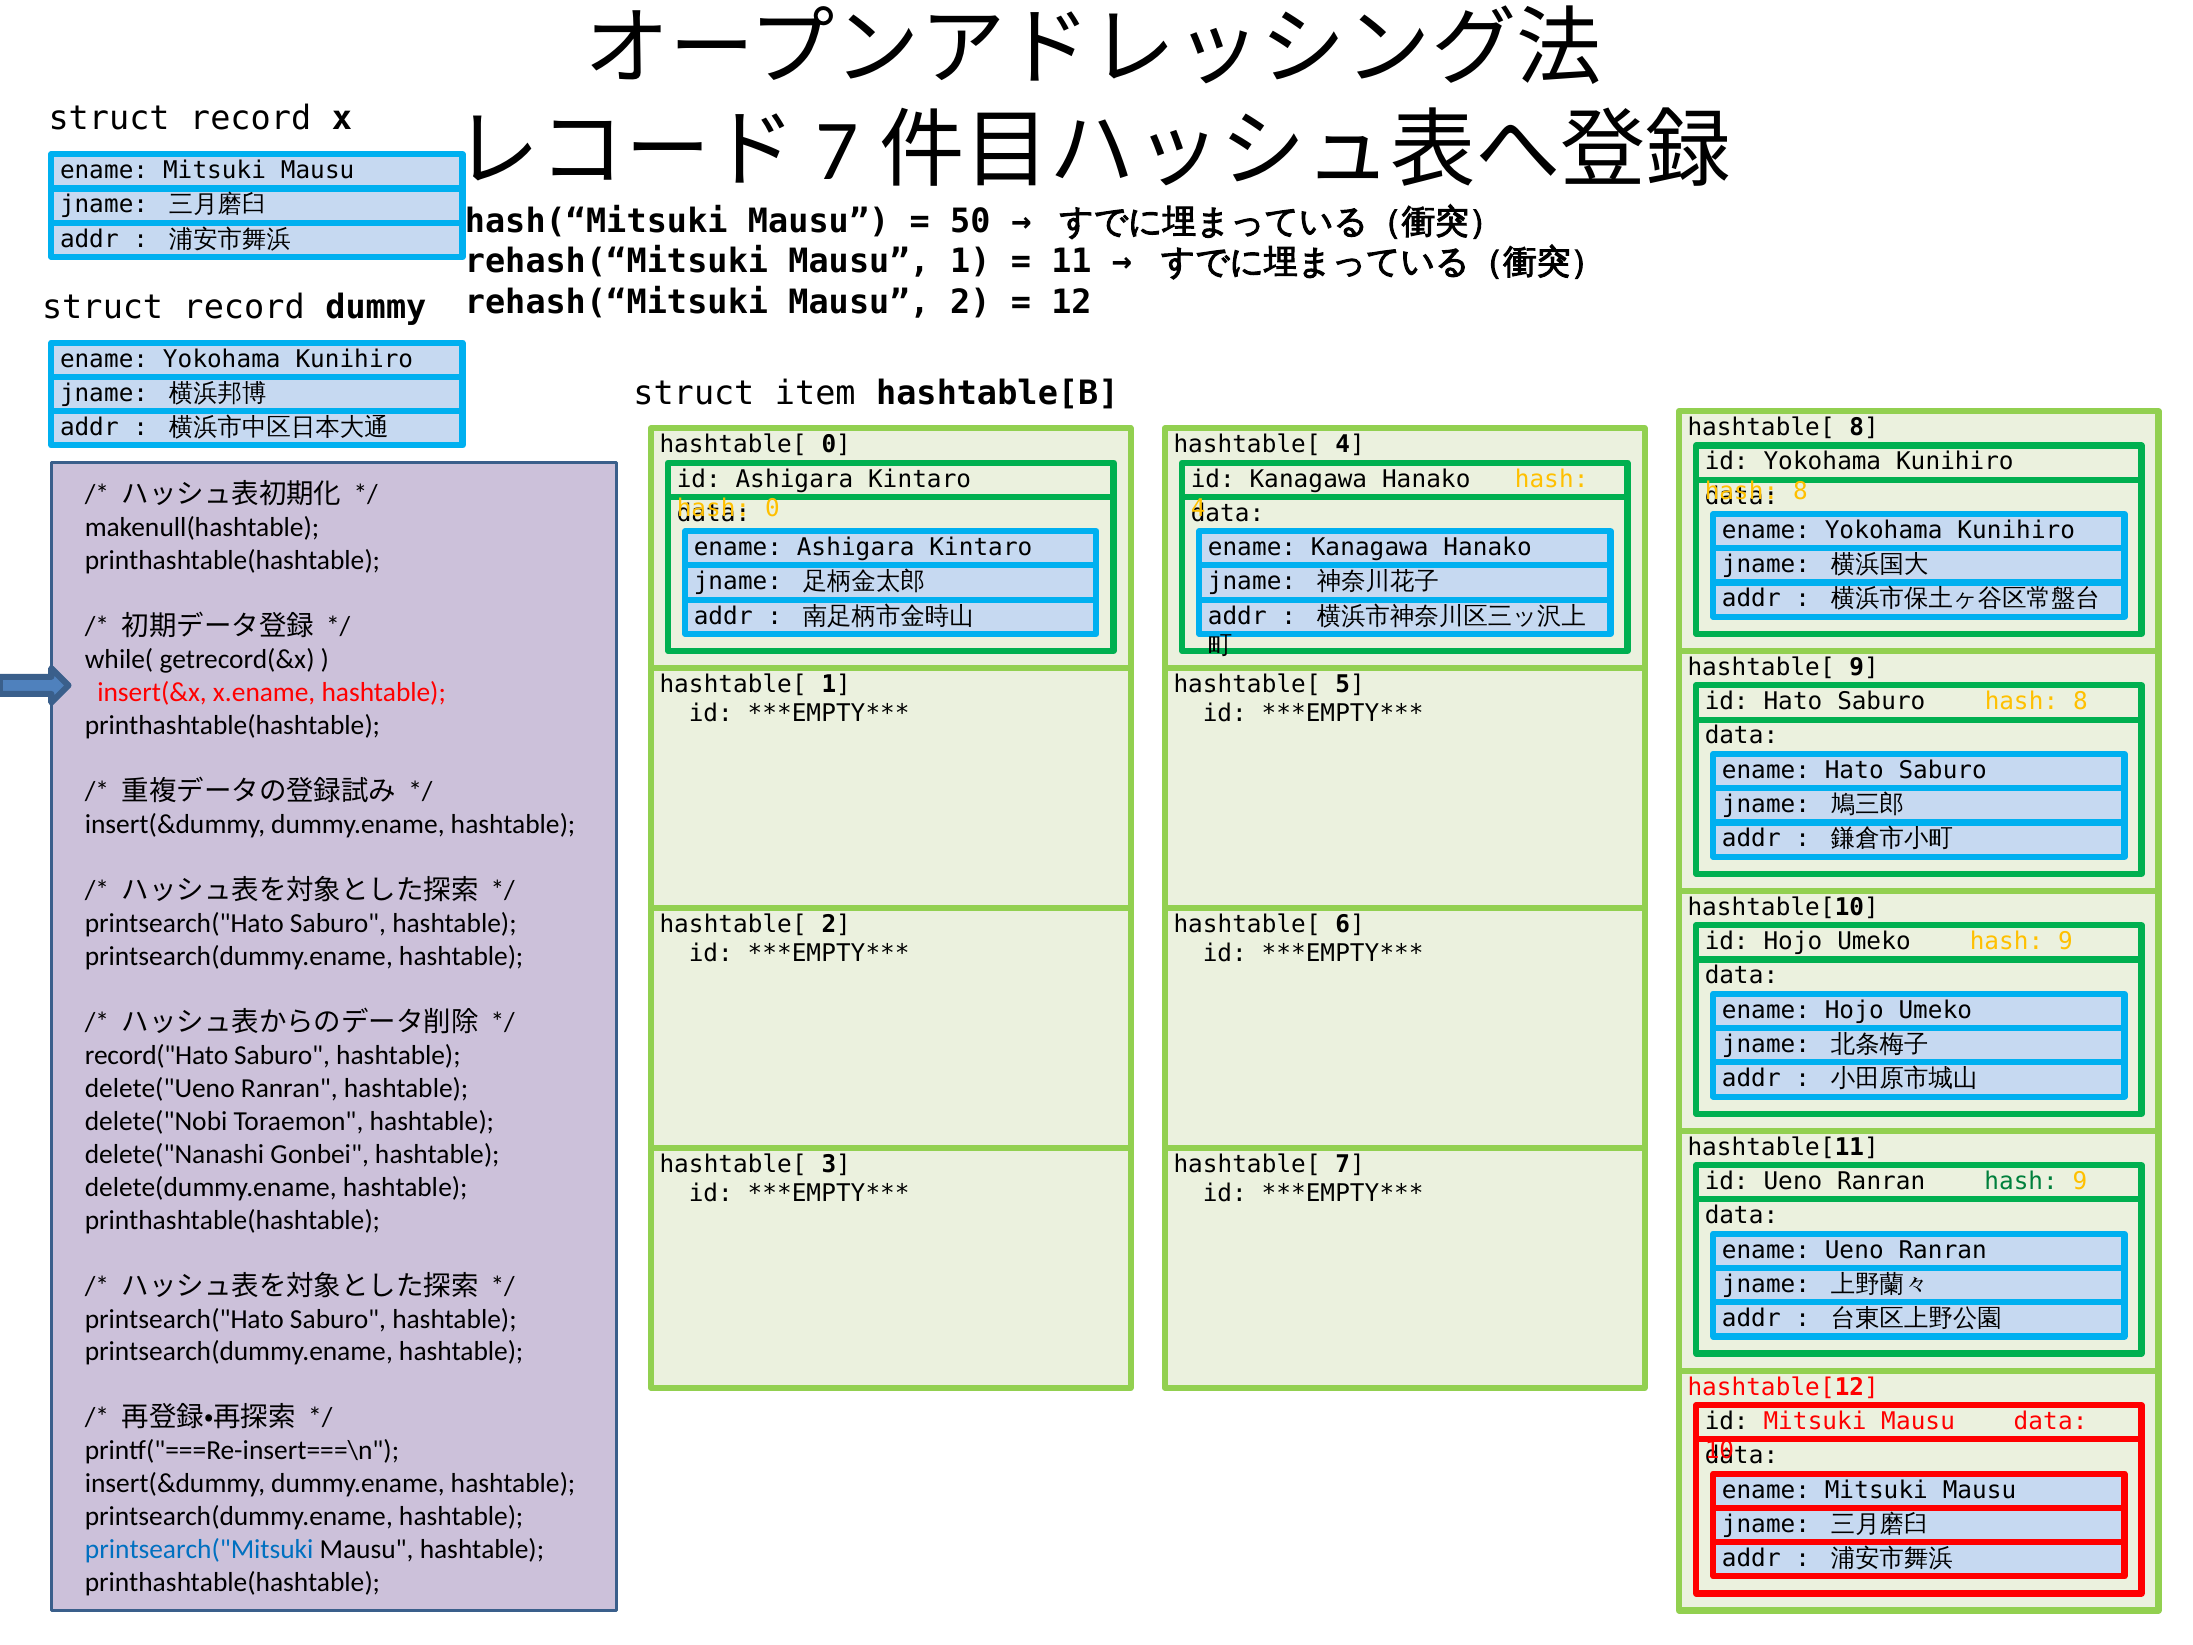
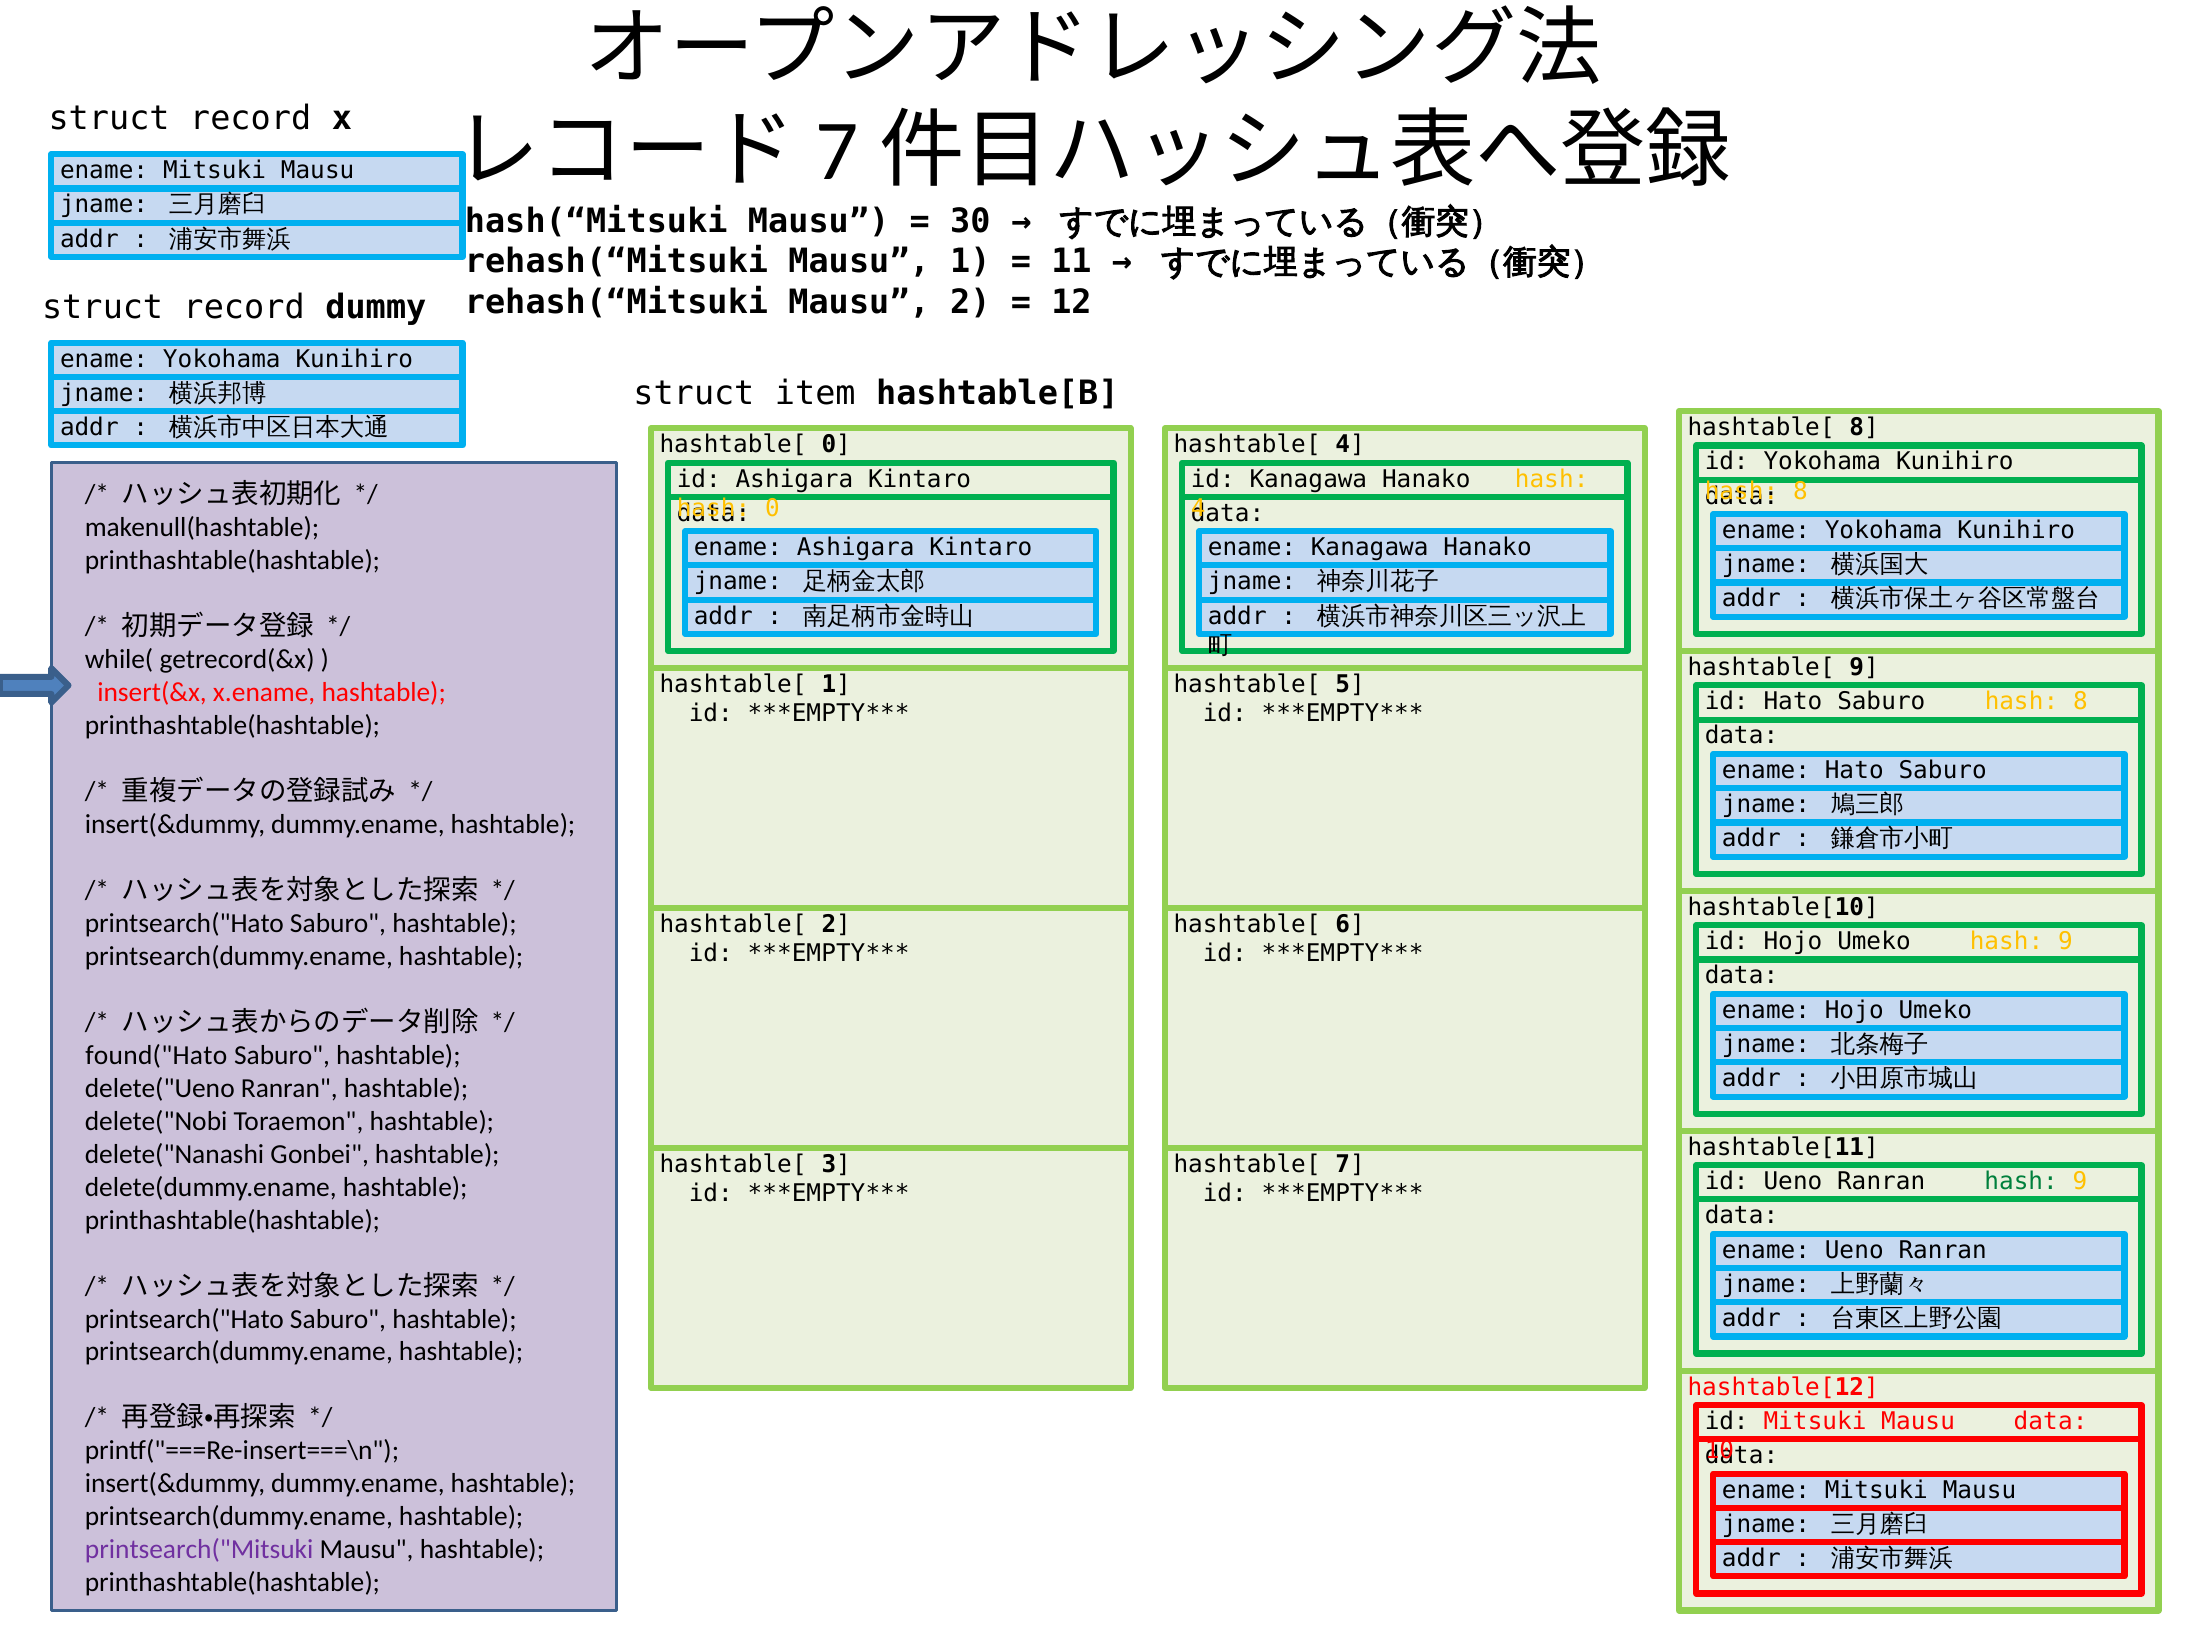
50: 50 -> 30 (970, 222)
record("Hato: record("Hato -> found("Hato (156, 1055)
printsearch("Mitsuki colour: blue -> purple (199, 1550)
